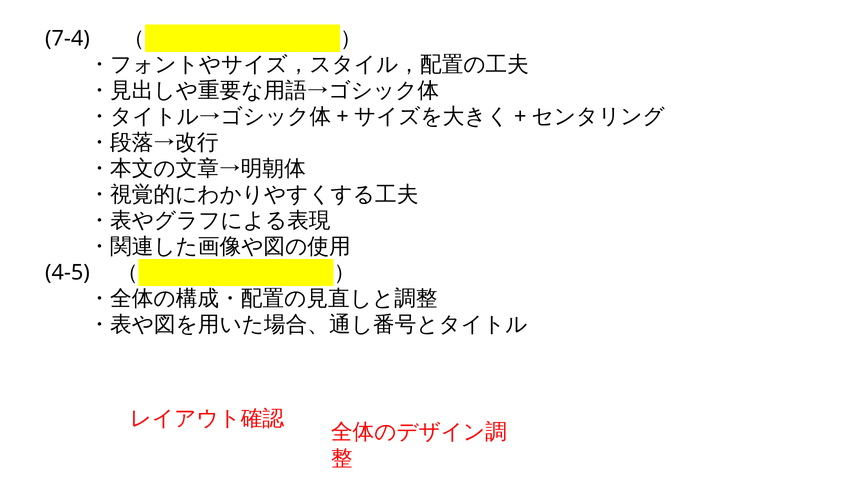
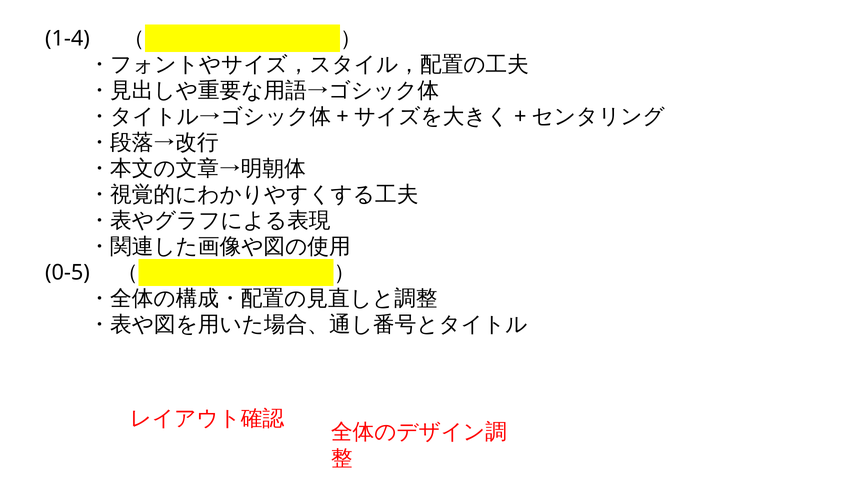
7-4: 7-4 -> 1-4 (67, 38)
4-5: 4-5 -> 0-5 (67, 273)
